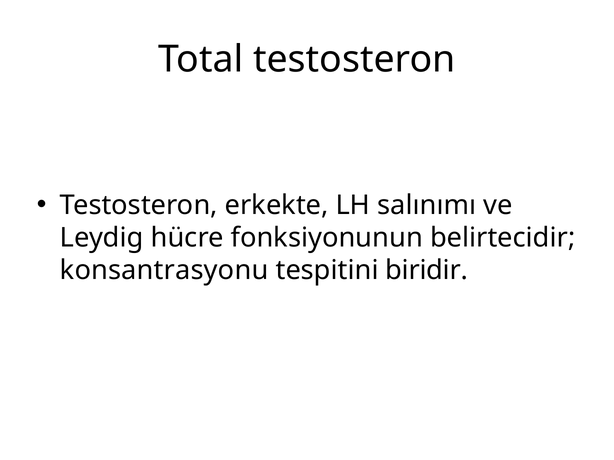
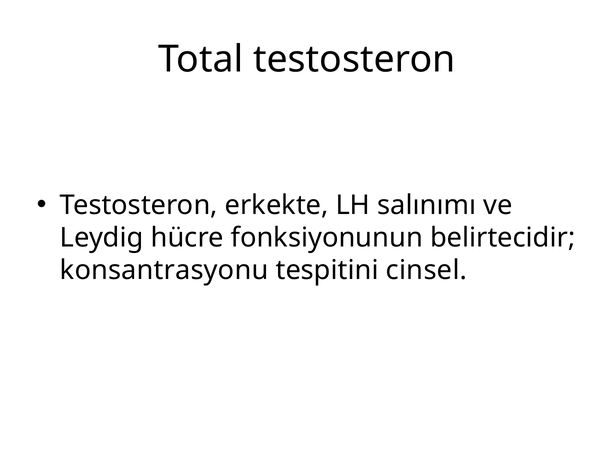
biridir: biridir -> cinsel (426, 271)
